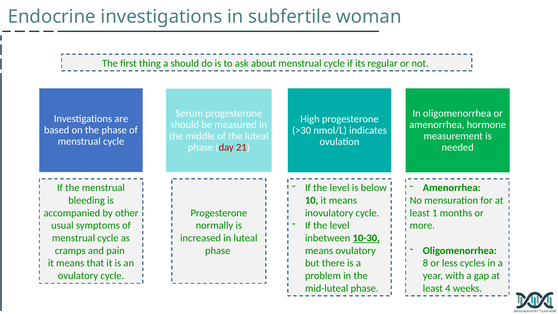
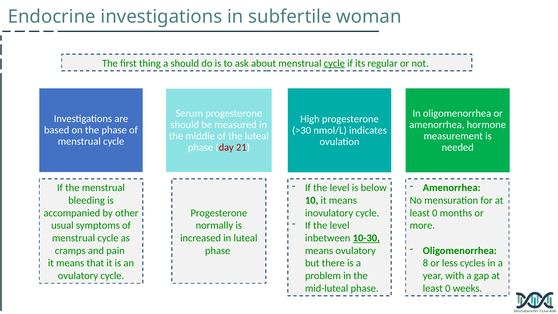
cycle underline: none -> present (334, 63)
1: 1 -> 0 (435, 213)
4: 4 -> 0 (448, 288)
